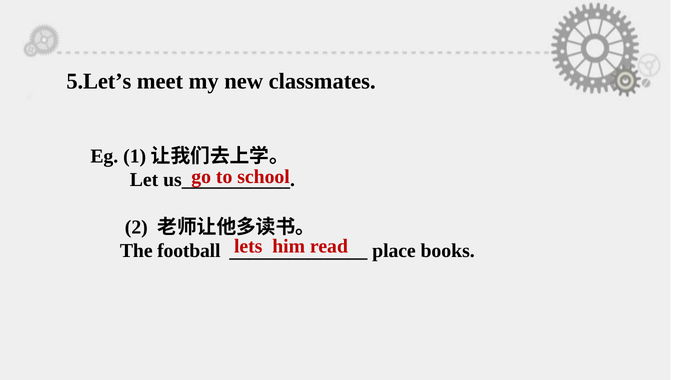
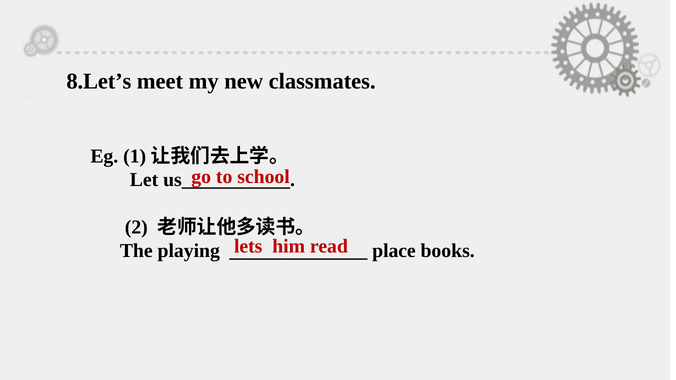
5.Let’s: 5.Let’s -> 8.Let’s (99, 82)
football: football -> playing (189, 251)
